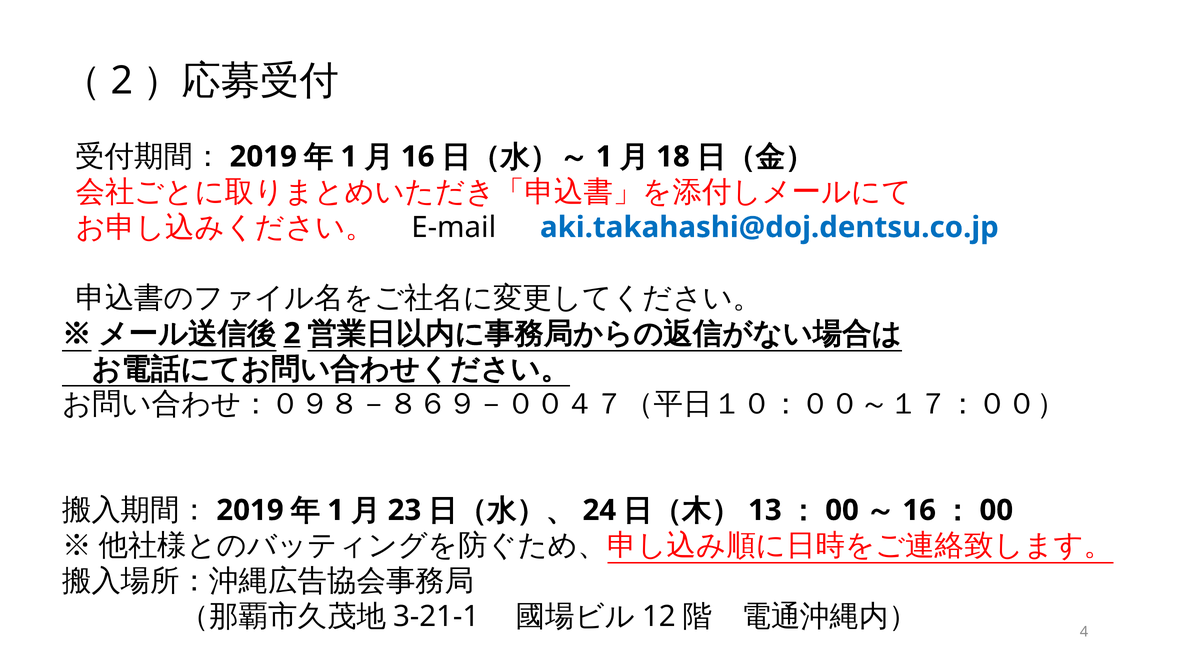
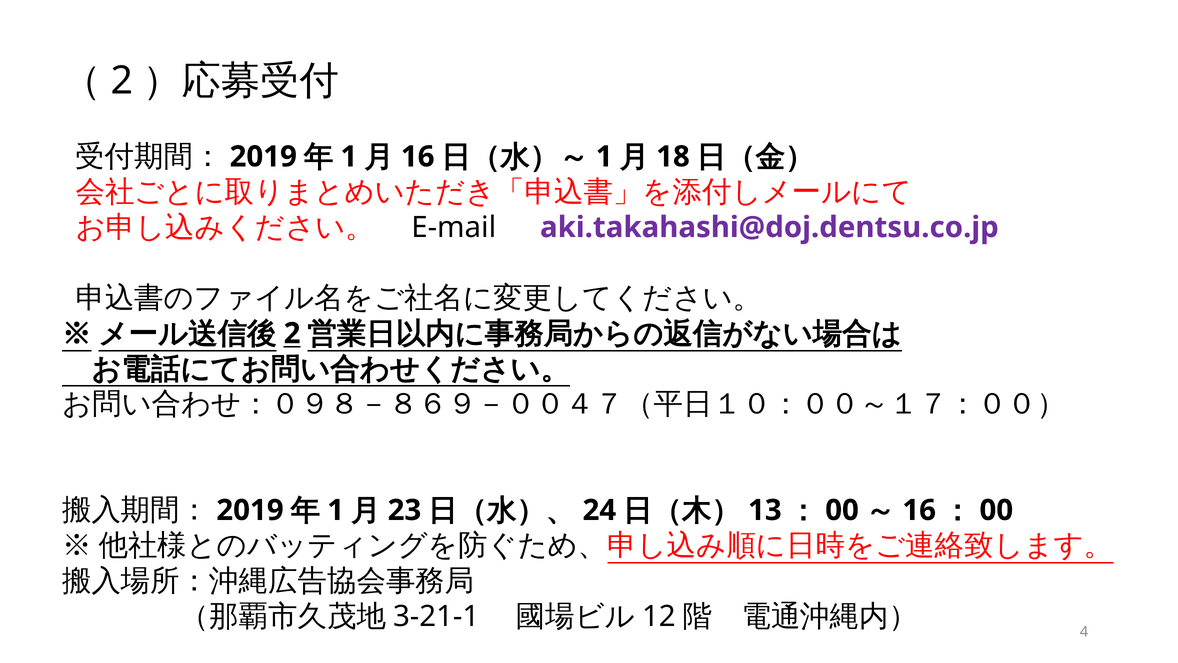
aki.takahashi@doj.dentsu.co.jp colour: blue -> purple (769, 227)
